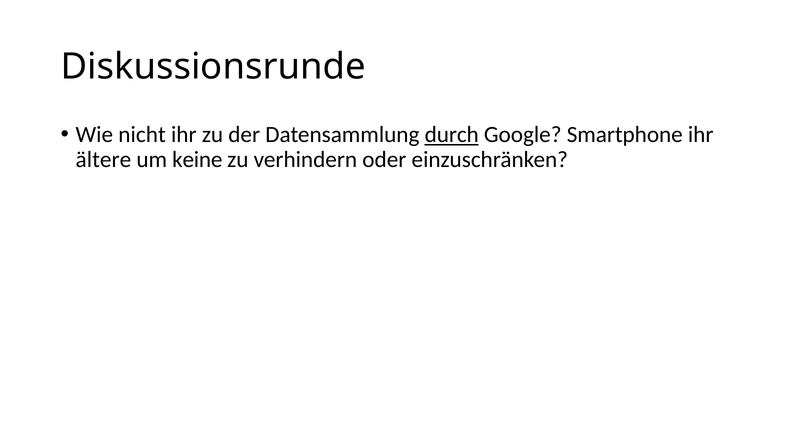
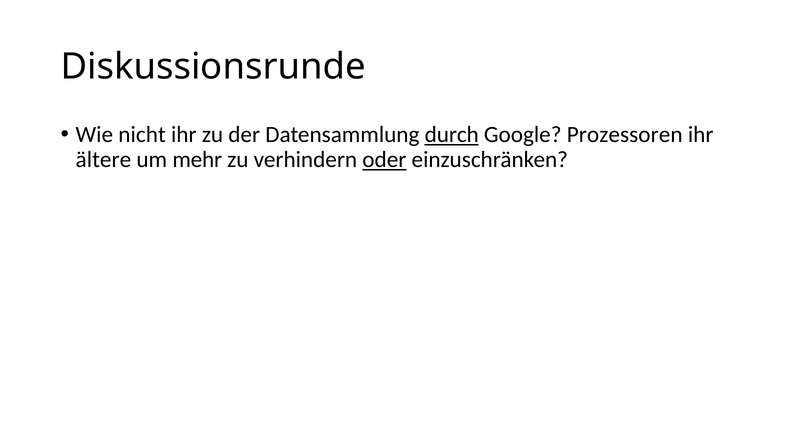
Smartphone: Smartphone -> Prozessoren (625, 135)
keine: keine -> mehr (197, 160)
oder underline: none -> present (384, 160)
